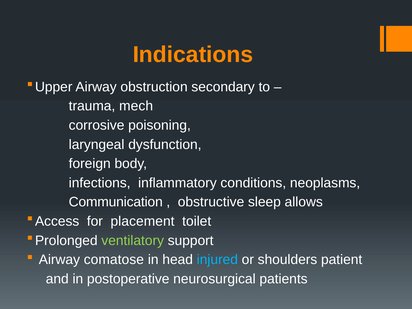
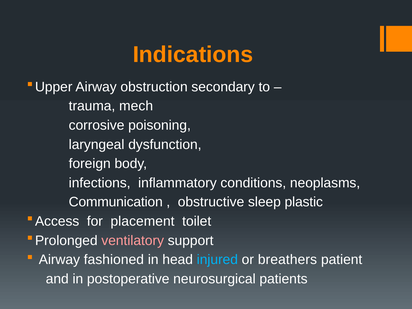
allows: allows -> plastic (304, 202)
ventilatory colour: light green -> pink (133, 241)
comatose: comatose -> fashioned (114, 260)
shoulders: shoulders -> breathers (287, 260)
